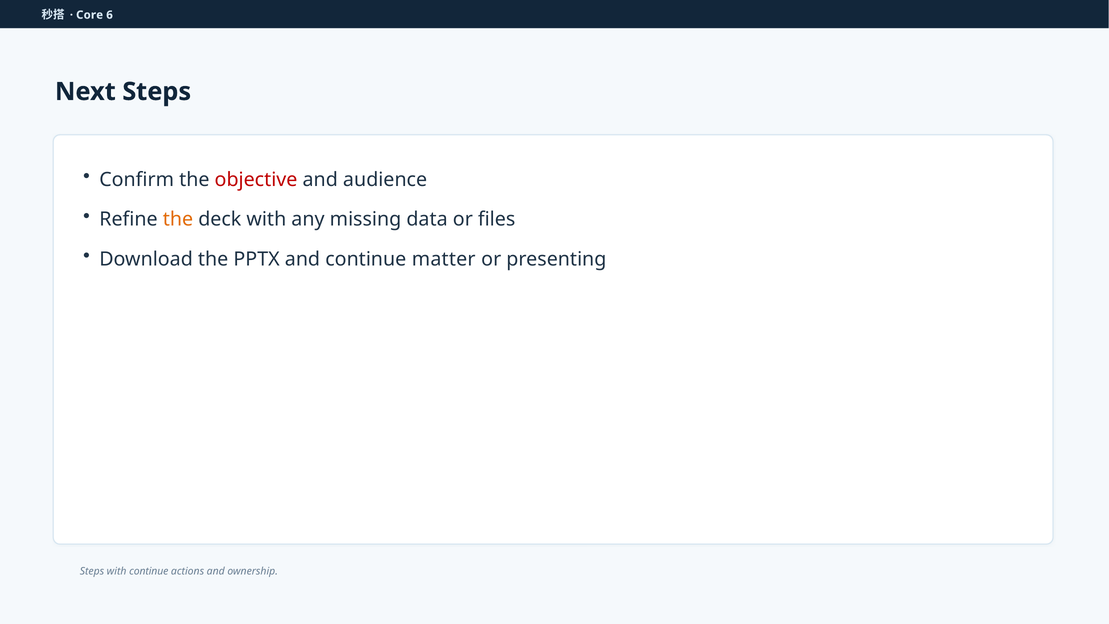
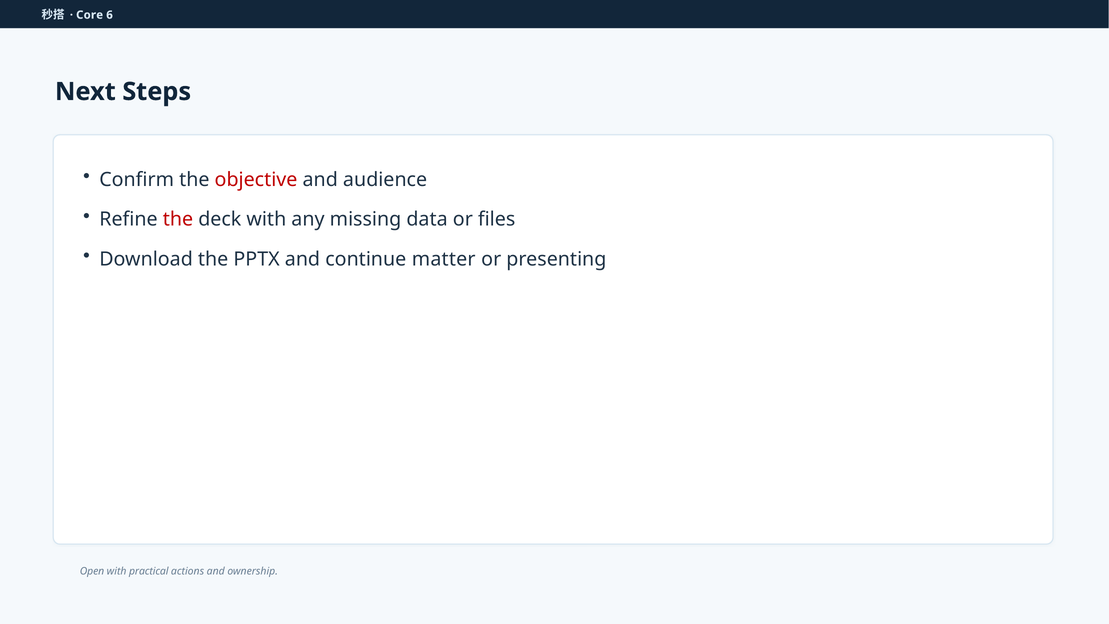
the colour: orange -> red (178, 219)
Steps: Steps -> Open (92, 571)
with continue: continue -> practical (149, 571)
